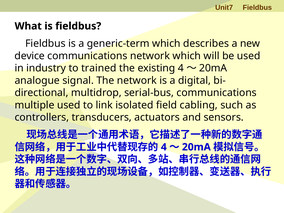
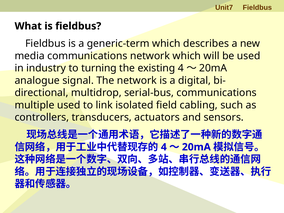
device: device -> media (30, 56)
trained: trained -> turning (99, 68)
